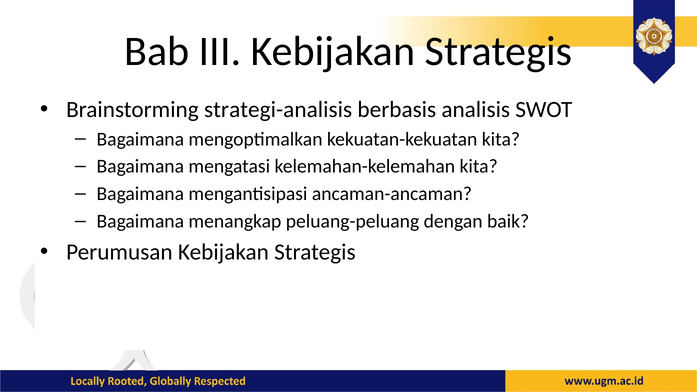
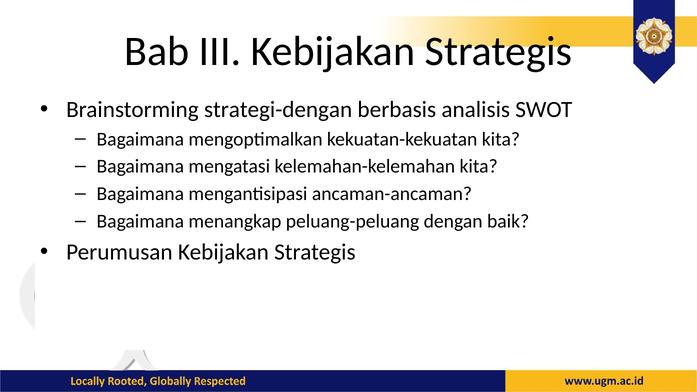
strategi-analisis: strategi-analisis -> strategi-dengan (278, 110)
